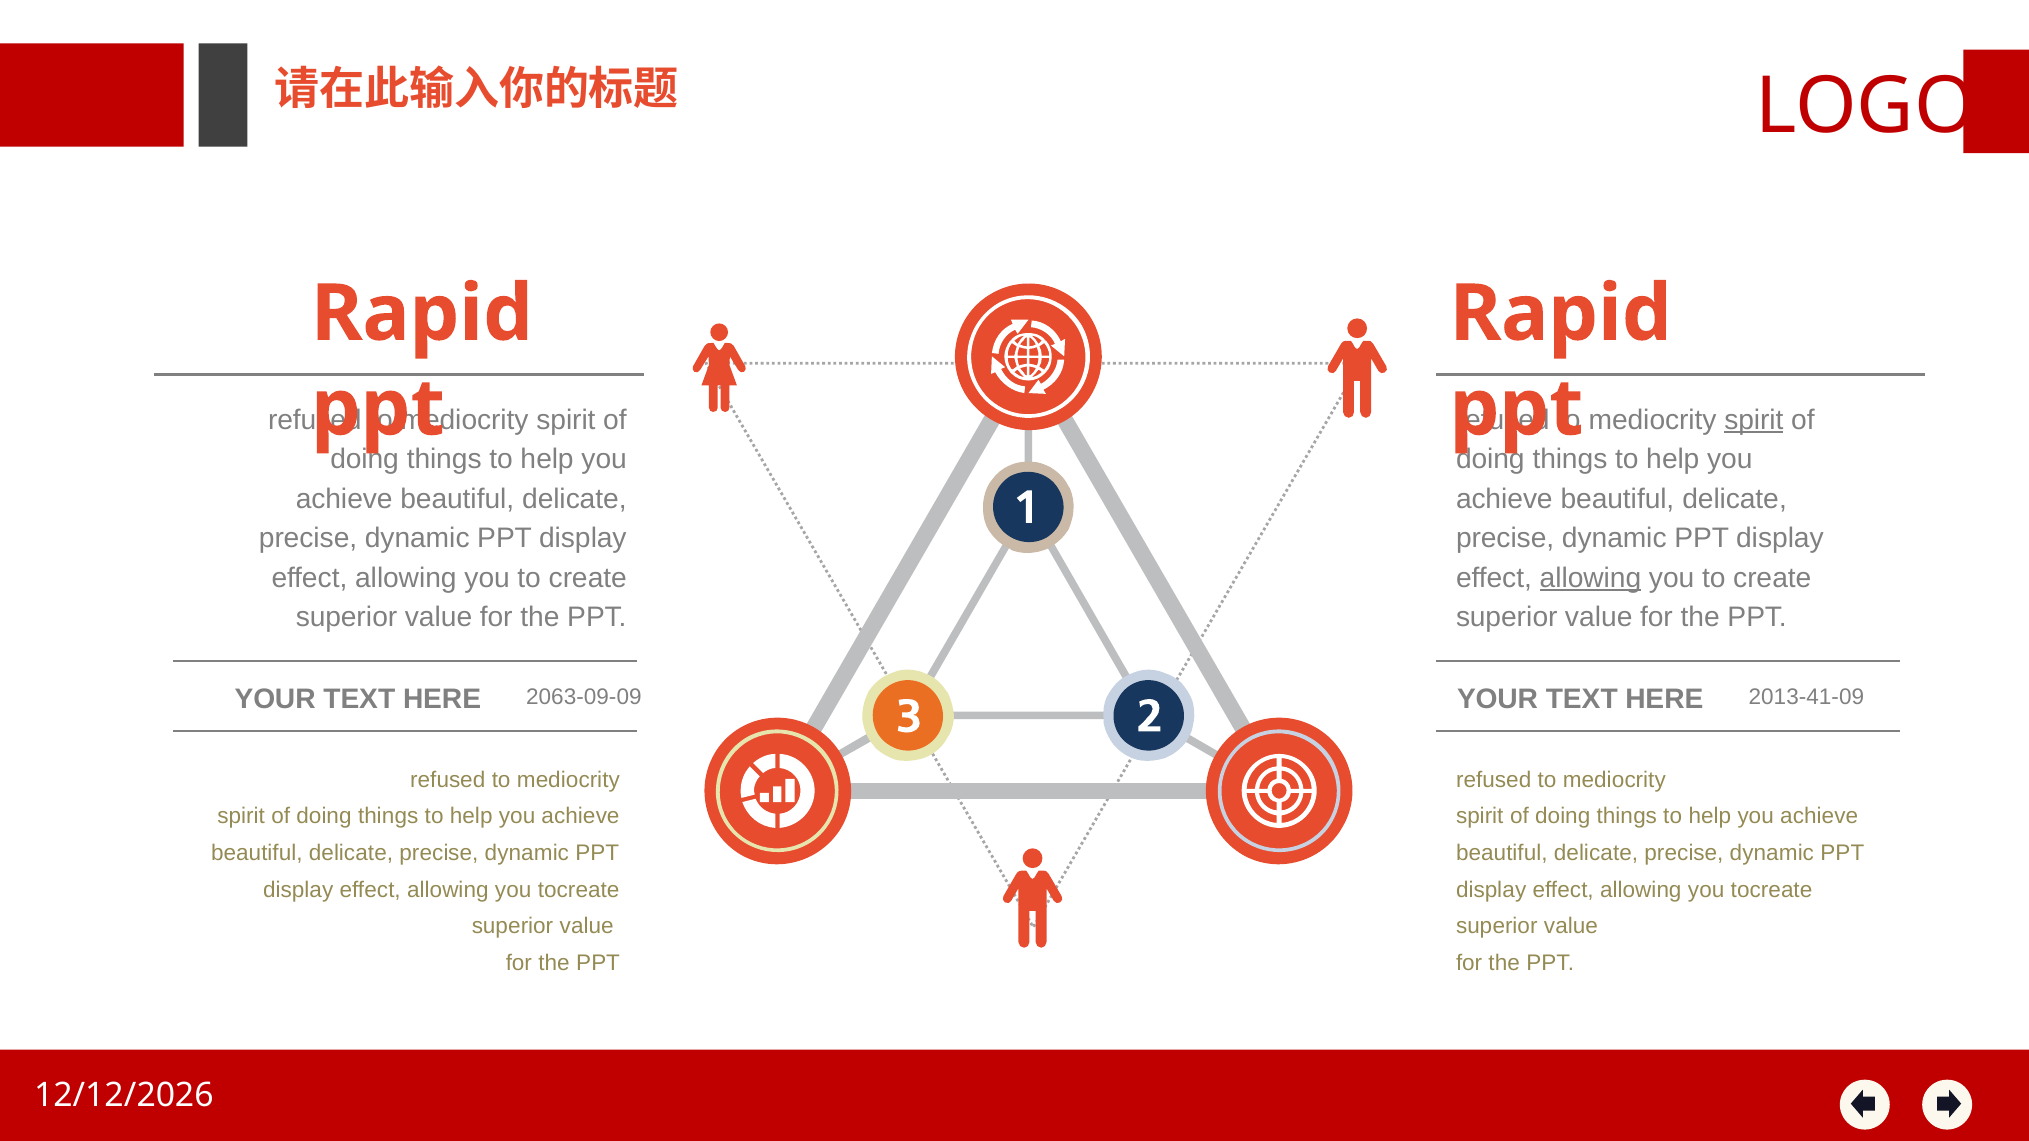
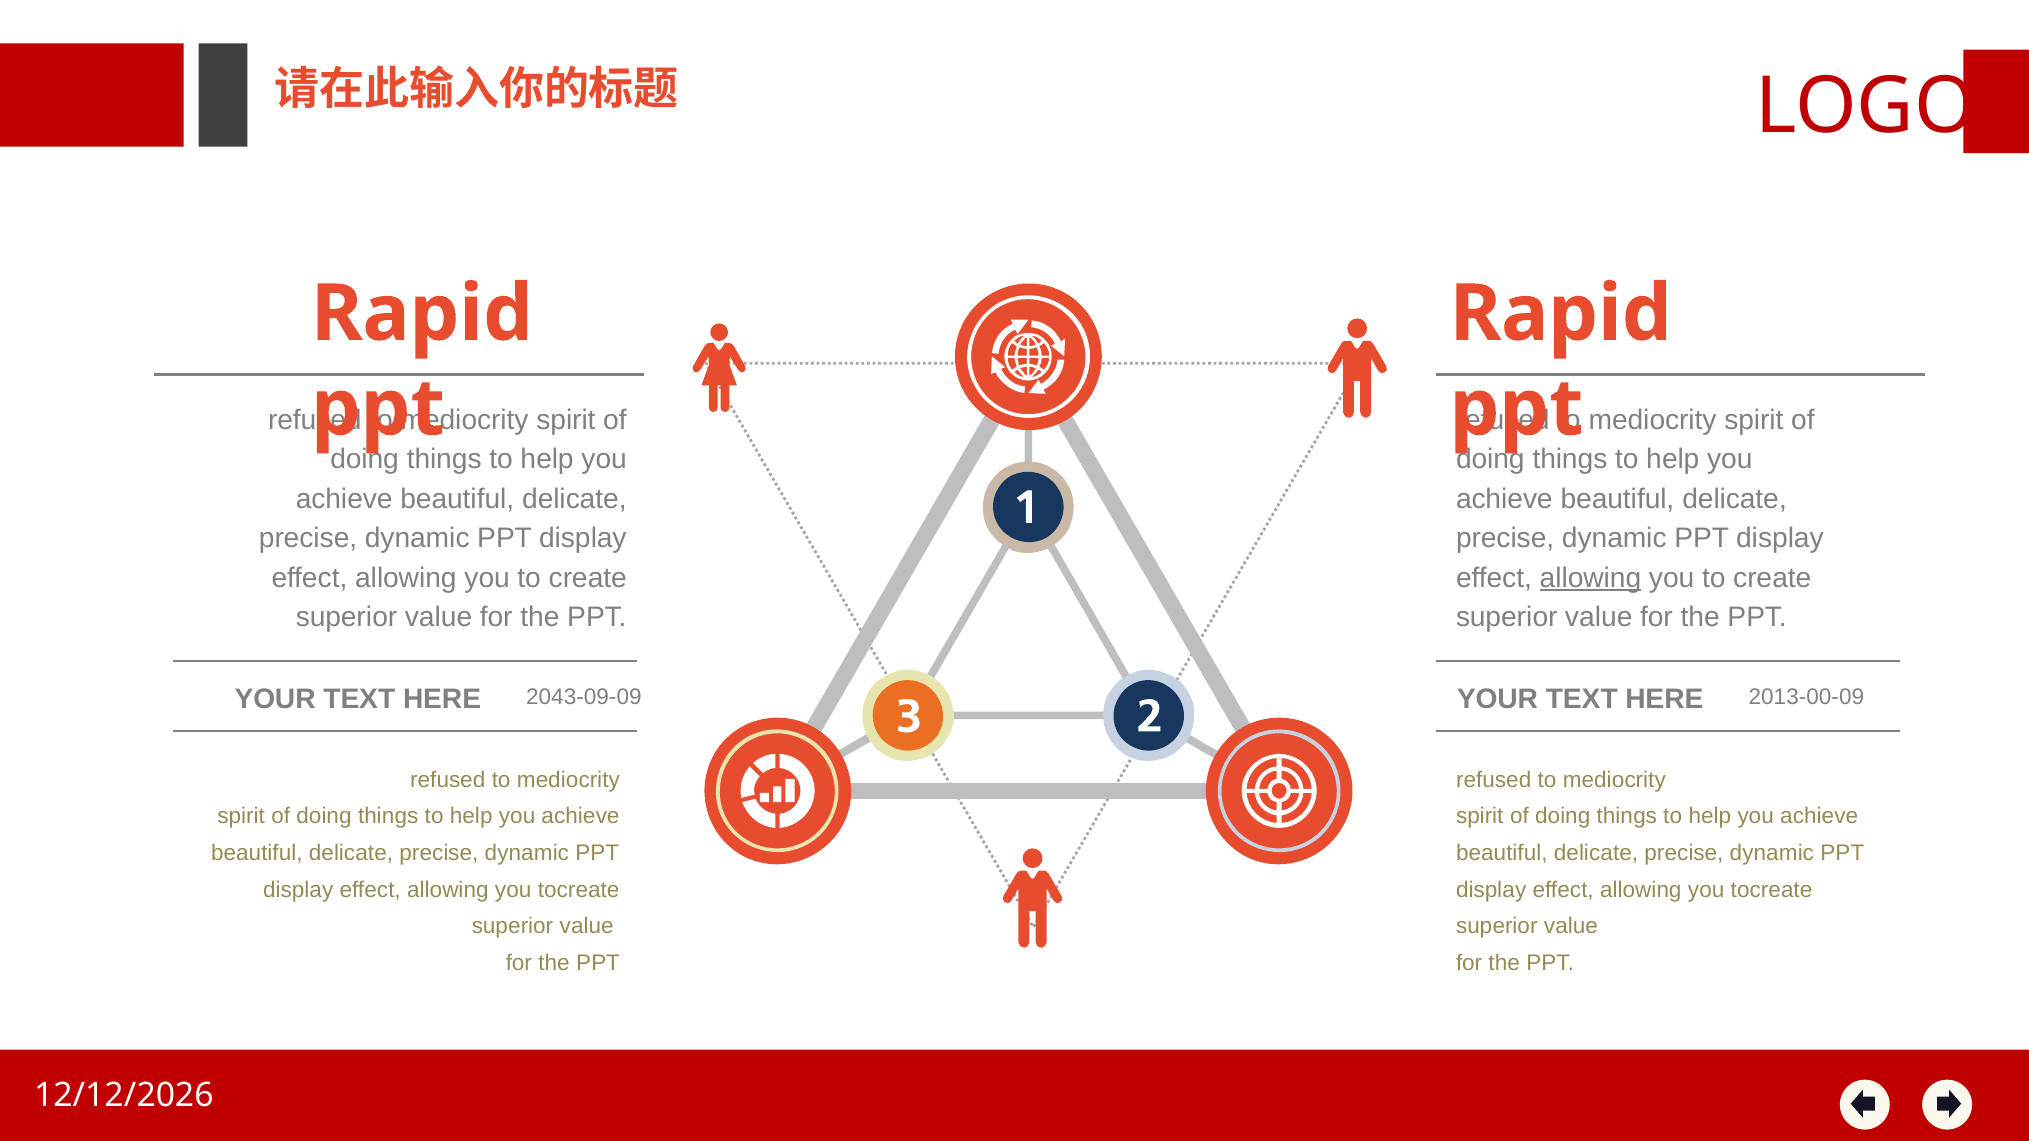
spirit underline: present -> none (1754, 420)
2063-09-09: 2063-09-09 -> 2043-09-09 (584, 697)
2013-41-09: 2013-41-09 -> 2013-00-09 (1806, 697)
